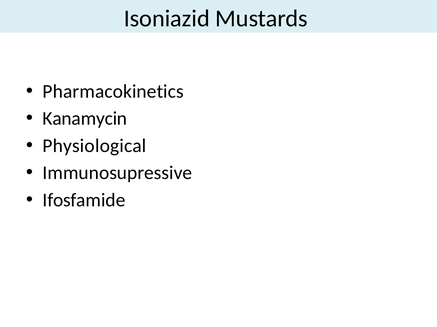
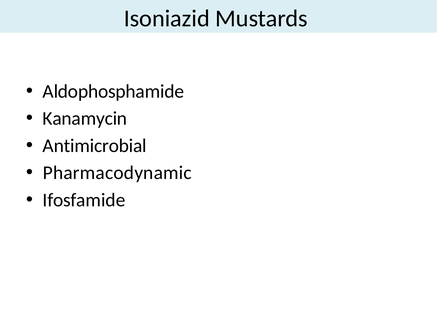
Pharmacokinetics: Pharmacokinetics -> Aldophosphamide (113, 92)
Physiological: Physiological -> Antimicrobial (95, 146)
Immunosupressive: Immunosupressive -> Pharmacodynamic (117, 173)
